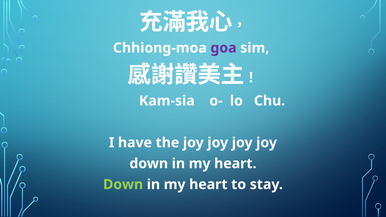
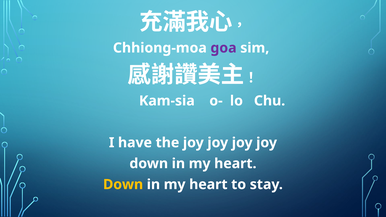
Down colour: light green -> yellow (123, 185)
